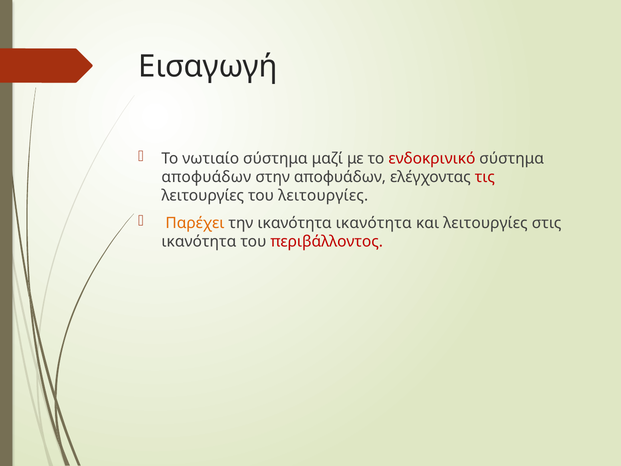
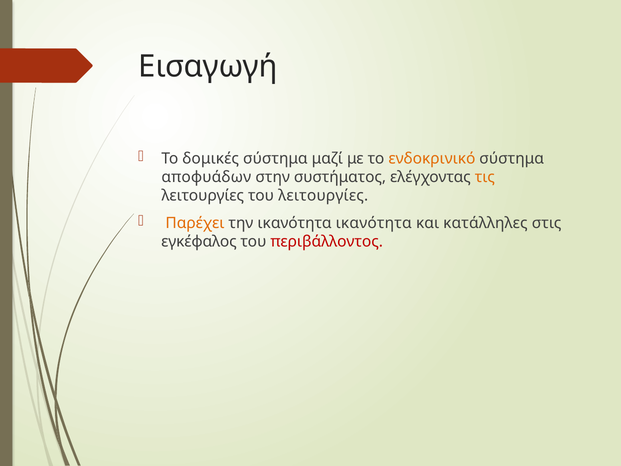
νωτιαίο: νωτιαίο -> δομικές (211, 158)
ενδοκρινικό colour: red -> orange (432, 158)
στην αποφυάδων: αποφυάδων -> συστήματος (340, 177)
τις colour: red -> orange (485, 177)
και λειτουργίες: λειτουργίες -> κατάλληλες (485, 223)
ικανότητα: ικανότητα -> εγκέφαλος (199, 242)
